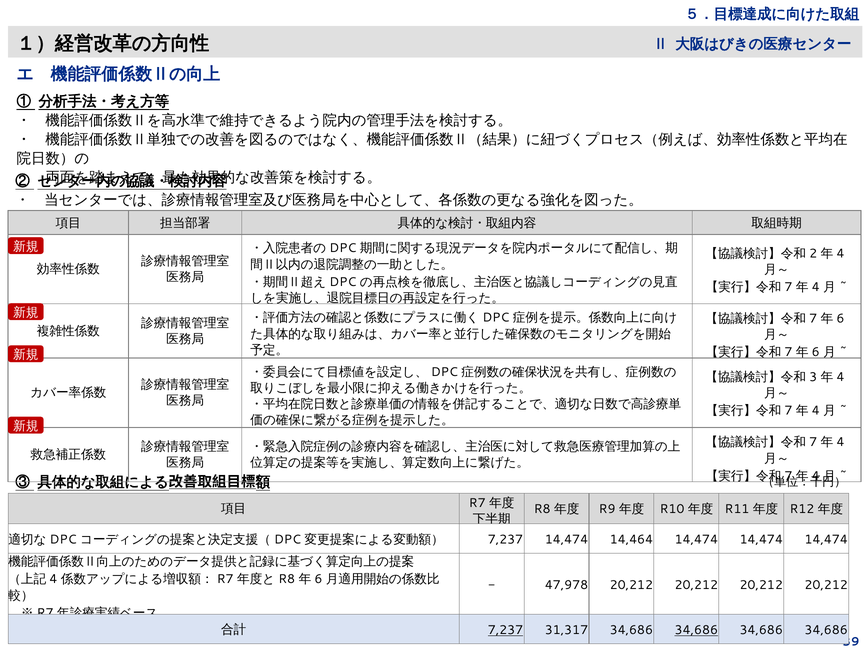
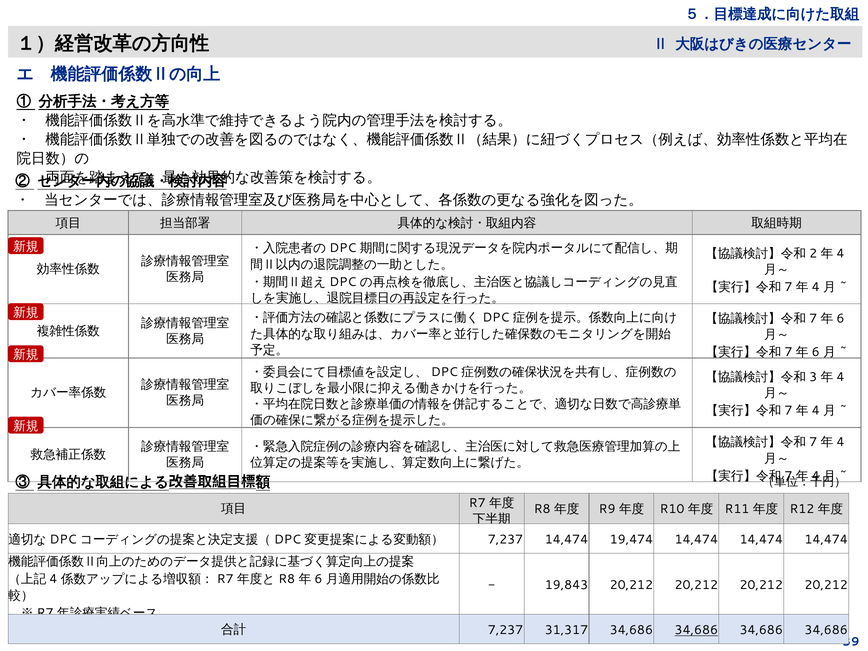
14,464: 14,464 -> 19,474 (631, 540)
47,978: 47,978 -> 19,843 (566, 585)
7,237 underline: present -> none (505, 630)
